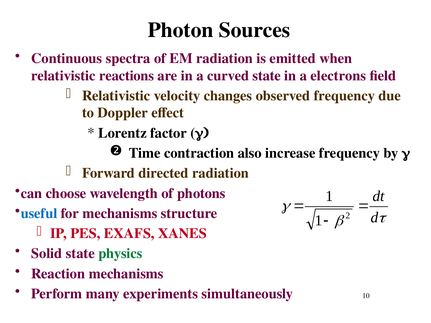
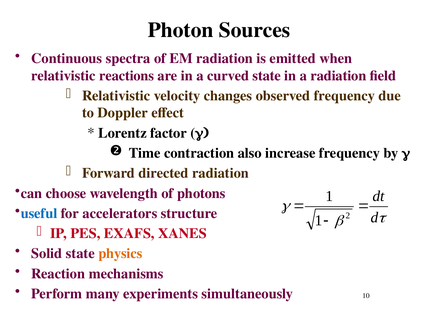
a electrons: electrons -> radiation (338, 76)
for mechanisms: mechanisms -> accelerators (120, 214)
physics colour: green -> orange (120, 254)
